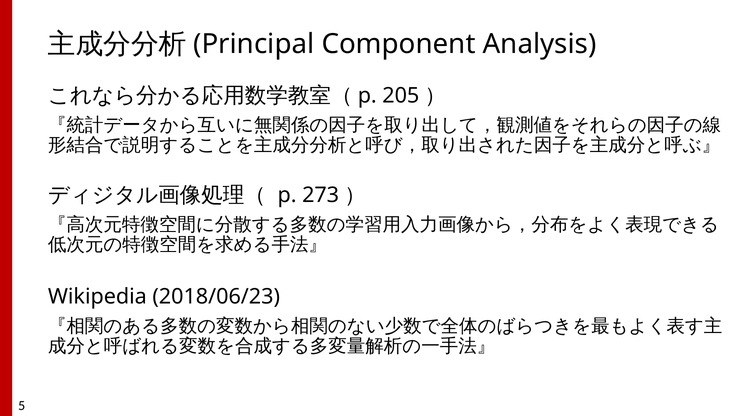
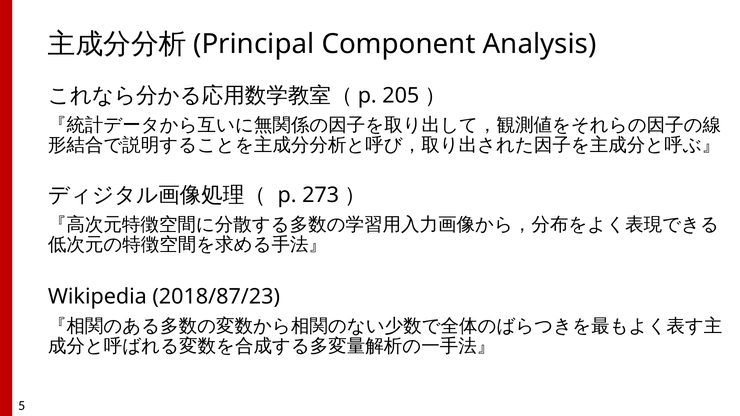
2018/06/23: 2018/06/23 -> 2018/87/23 (216, 297)
